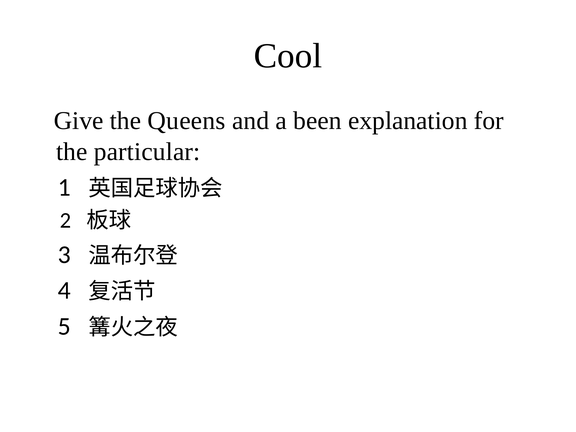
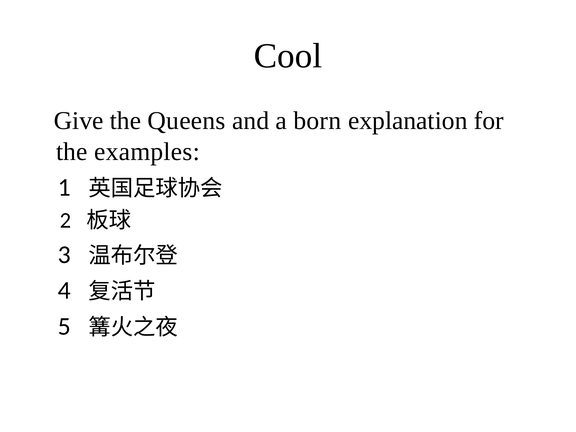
been: been -> born (317, 121)
particular: particular -> examples (147, 152)
